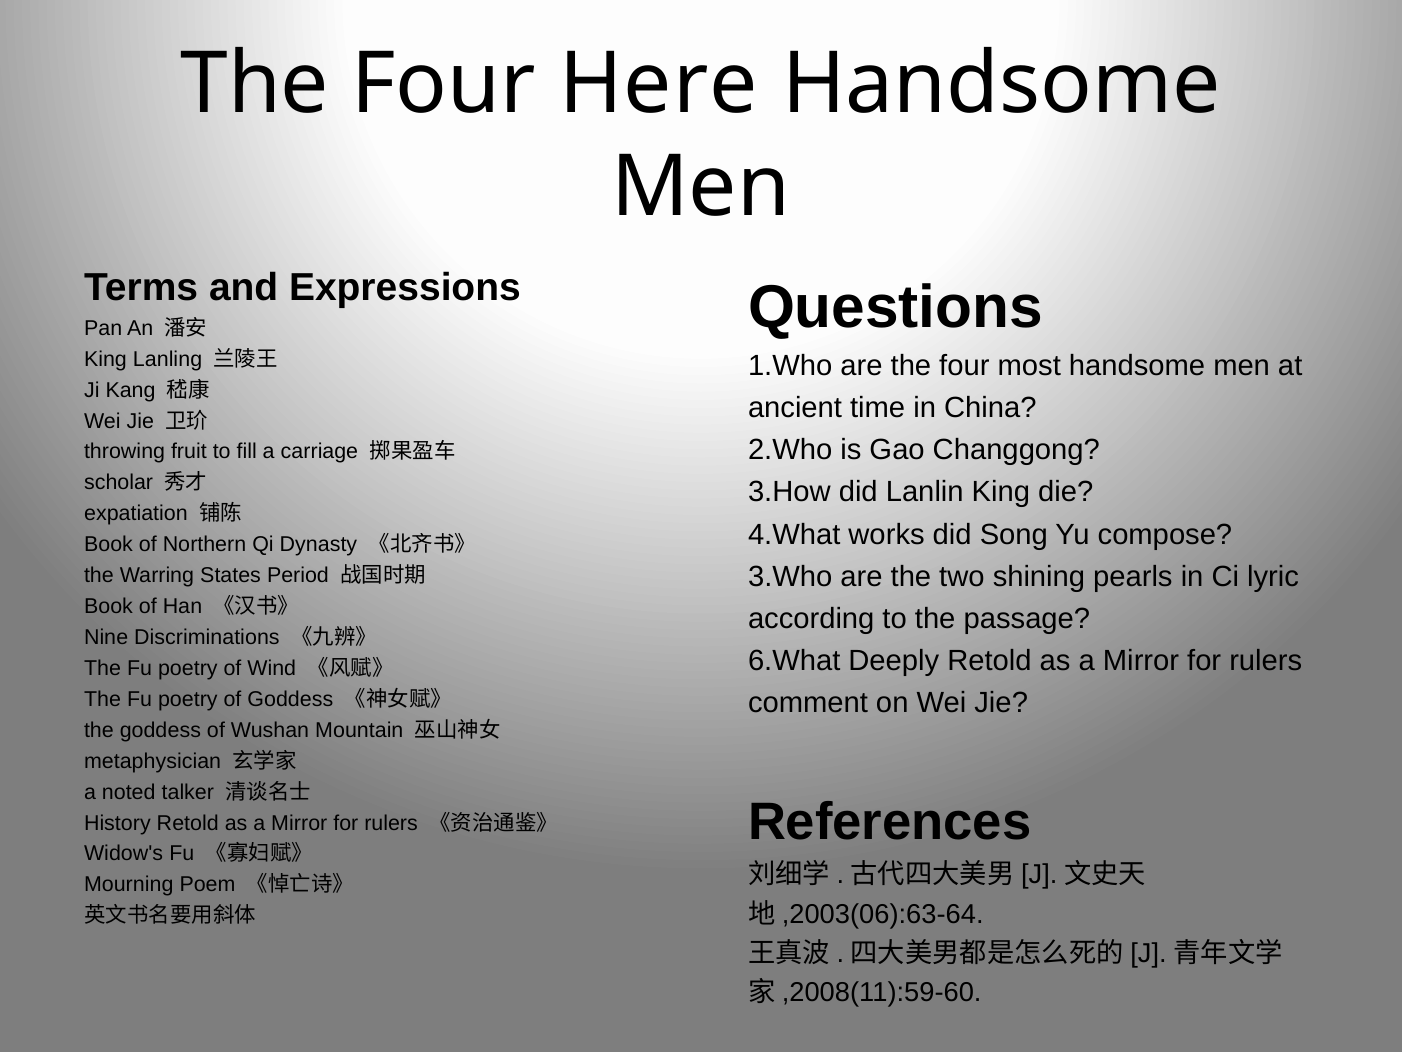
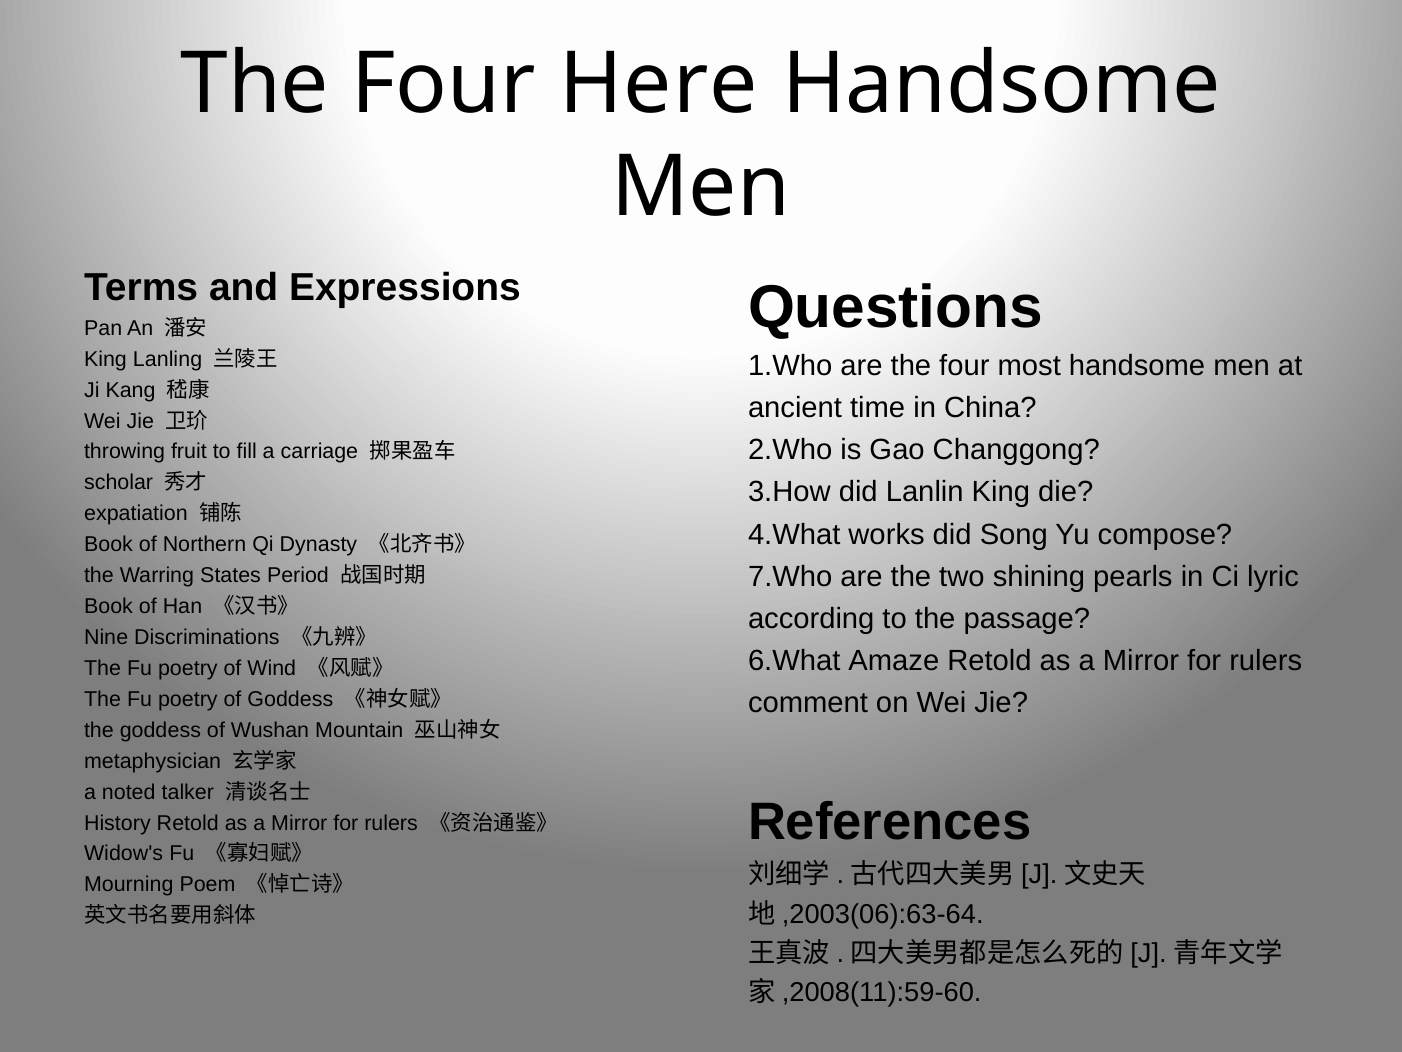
3.Who: 3.Who -> 7.Who (790, 576)
Deeply: Deeply -> Amaze (894, 660)
